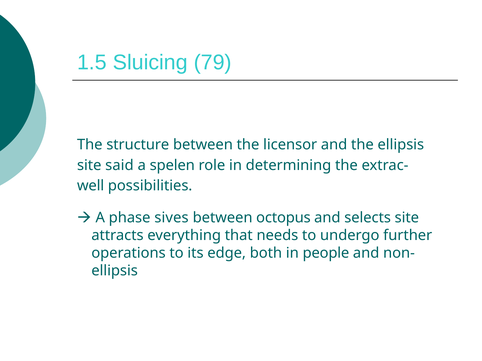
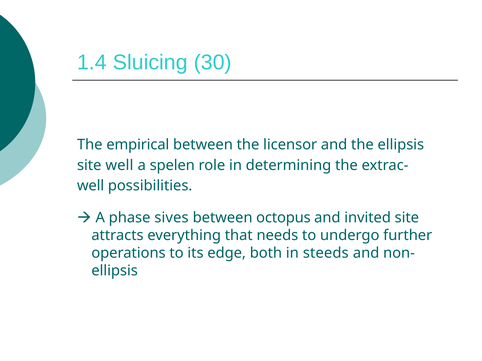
1.5: 1.5 -> 1.4 (92, 62)
79: 79 -> 30 (213, 62)
structure: structure -> empirical (138, 145)
site said: said -> well (119, 165)
selects: selects -> invited (368, 218)
people: people -> steeds (326, 253)
